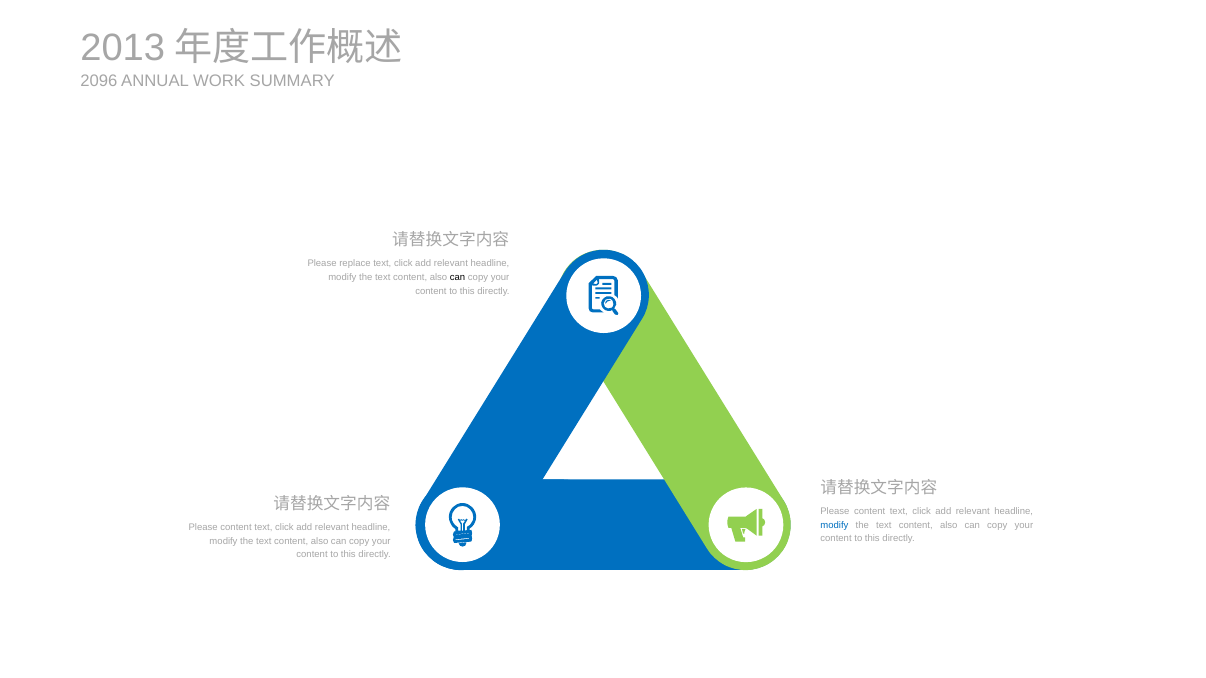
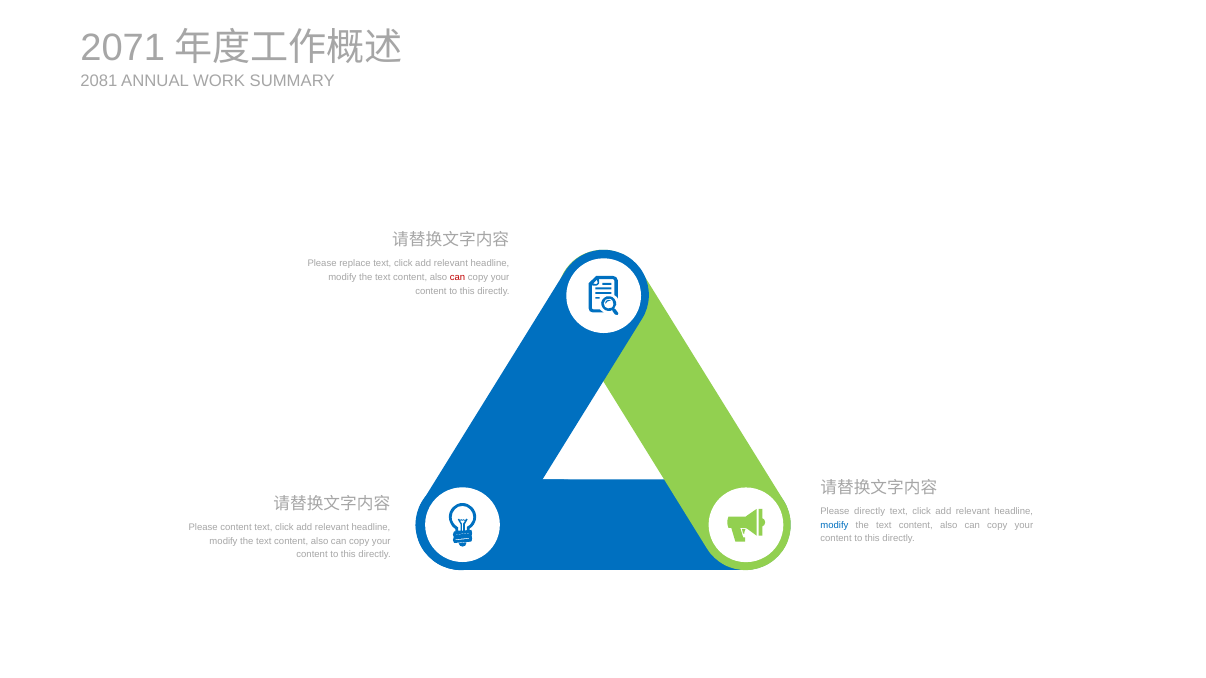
2013: 2013 -> 2071 (123, 48)
2096: 2096 -> 2081 (99, 81)
can colour: black -> red (458, 278)
content: content -> directly (870, 512)
